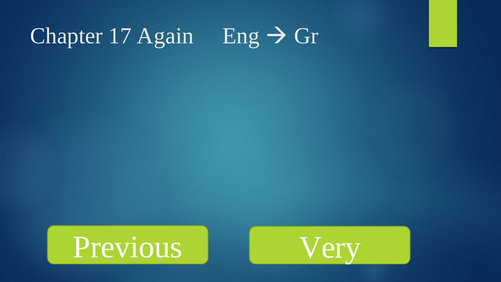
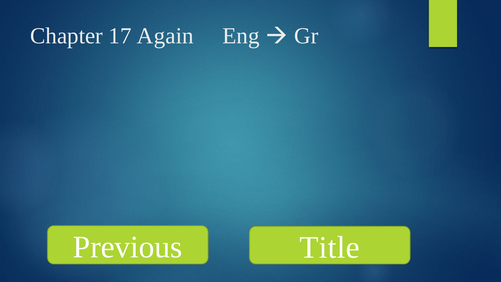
Very: Very -> Title (330, 247)
